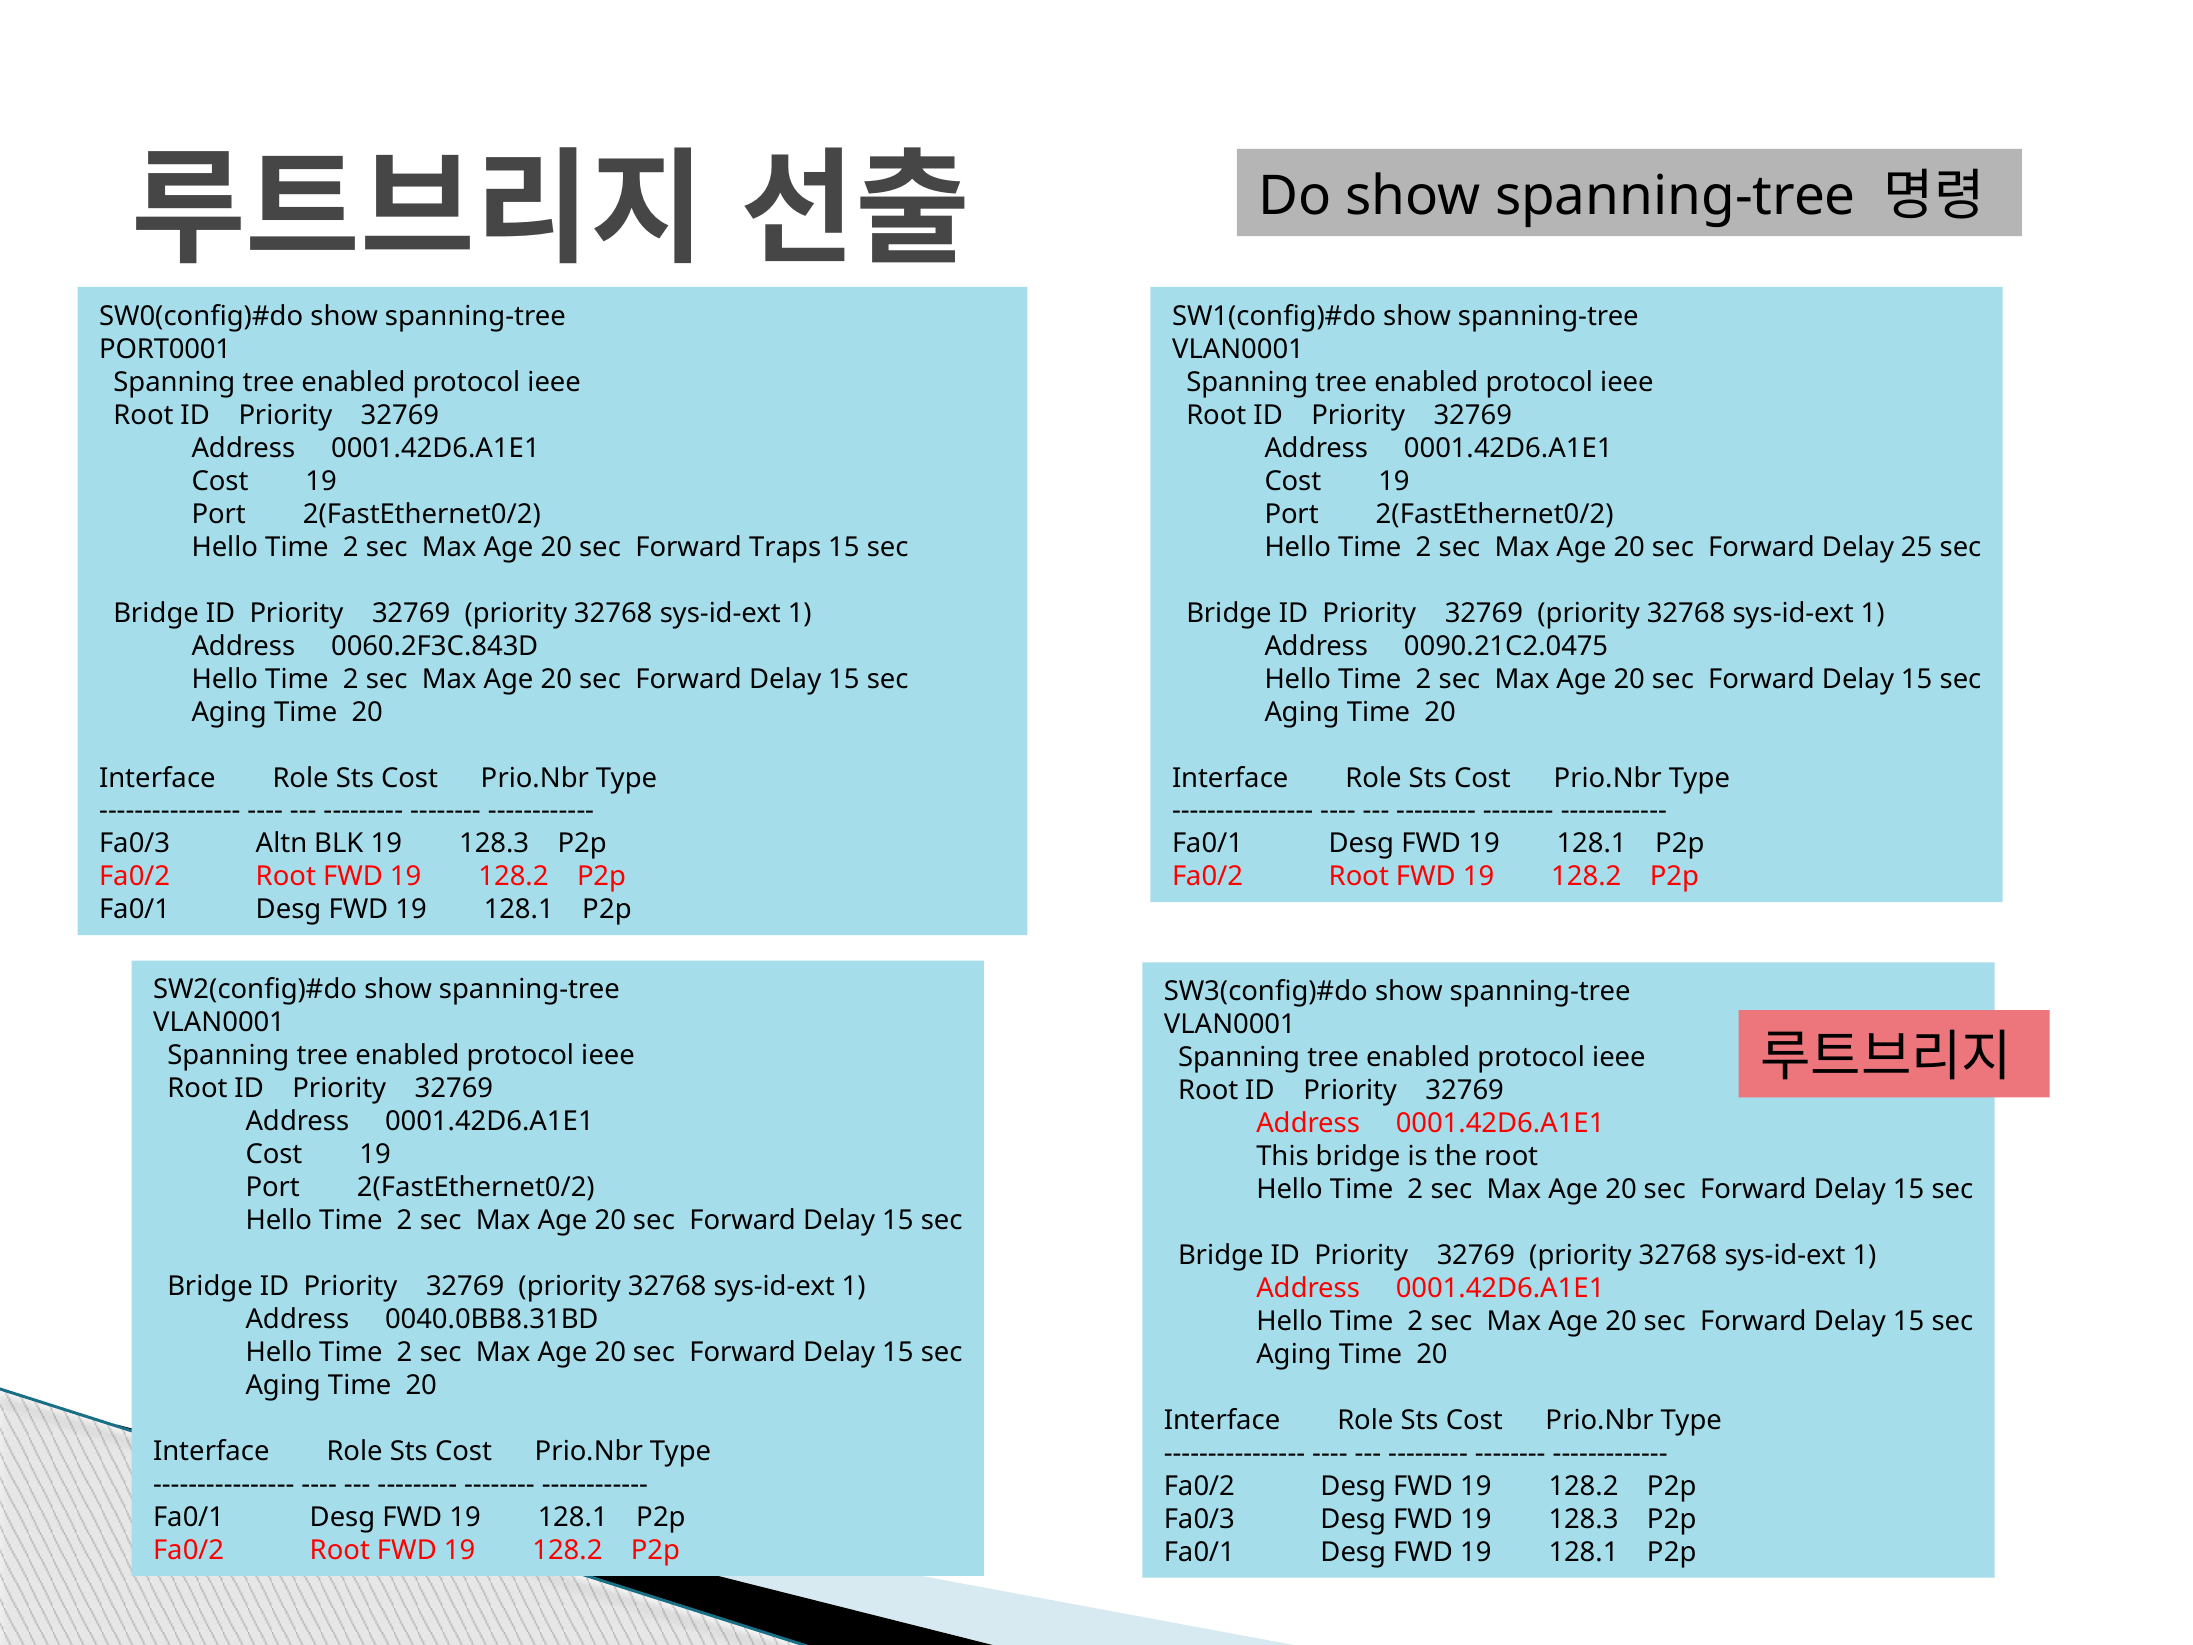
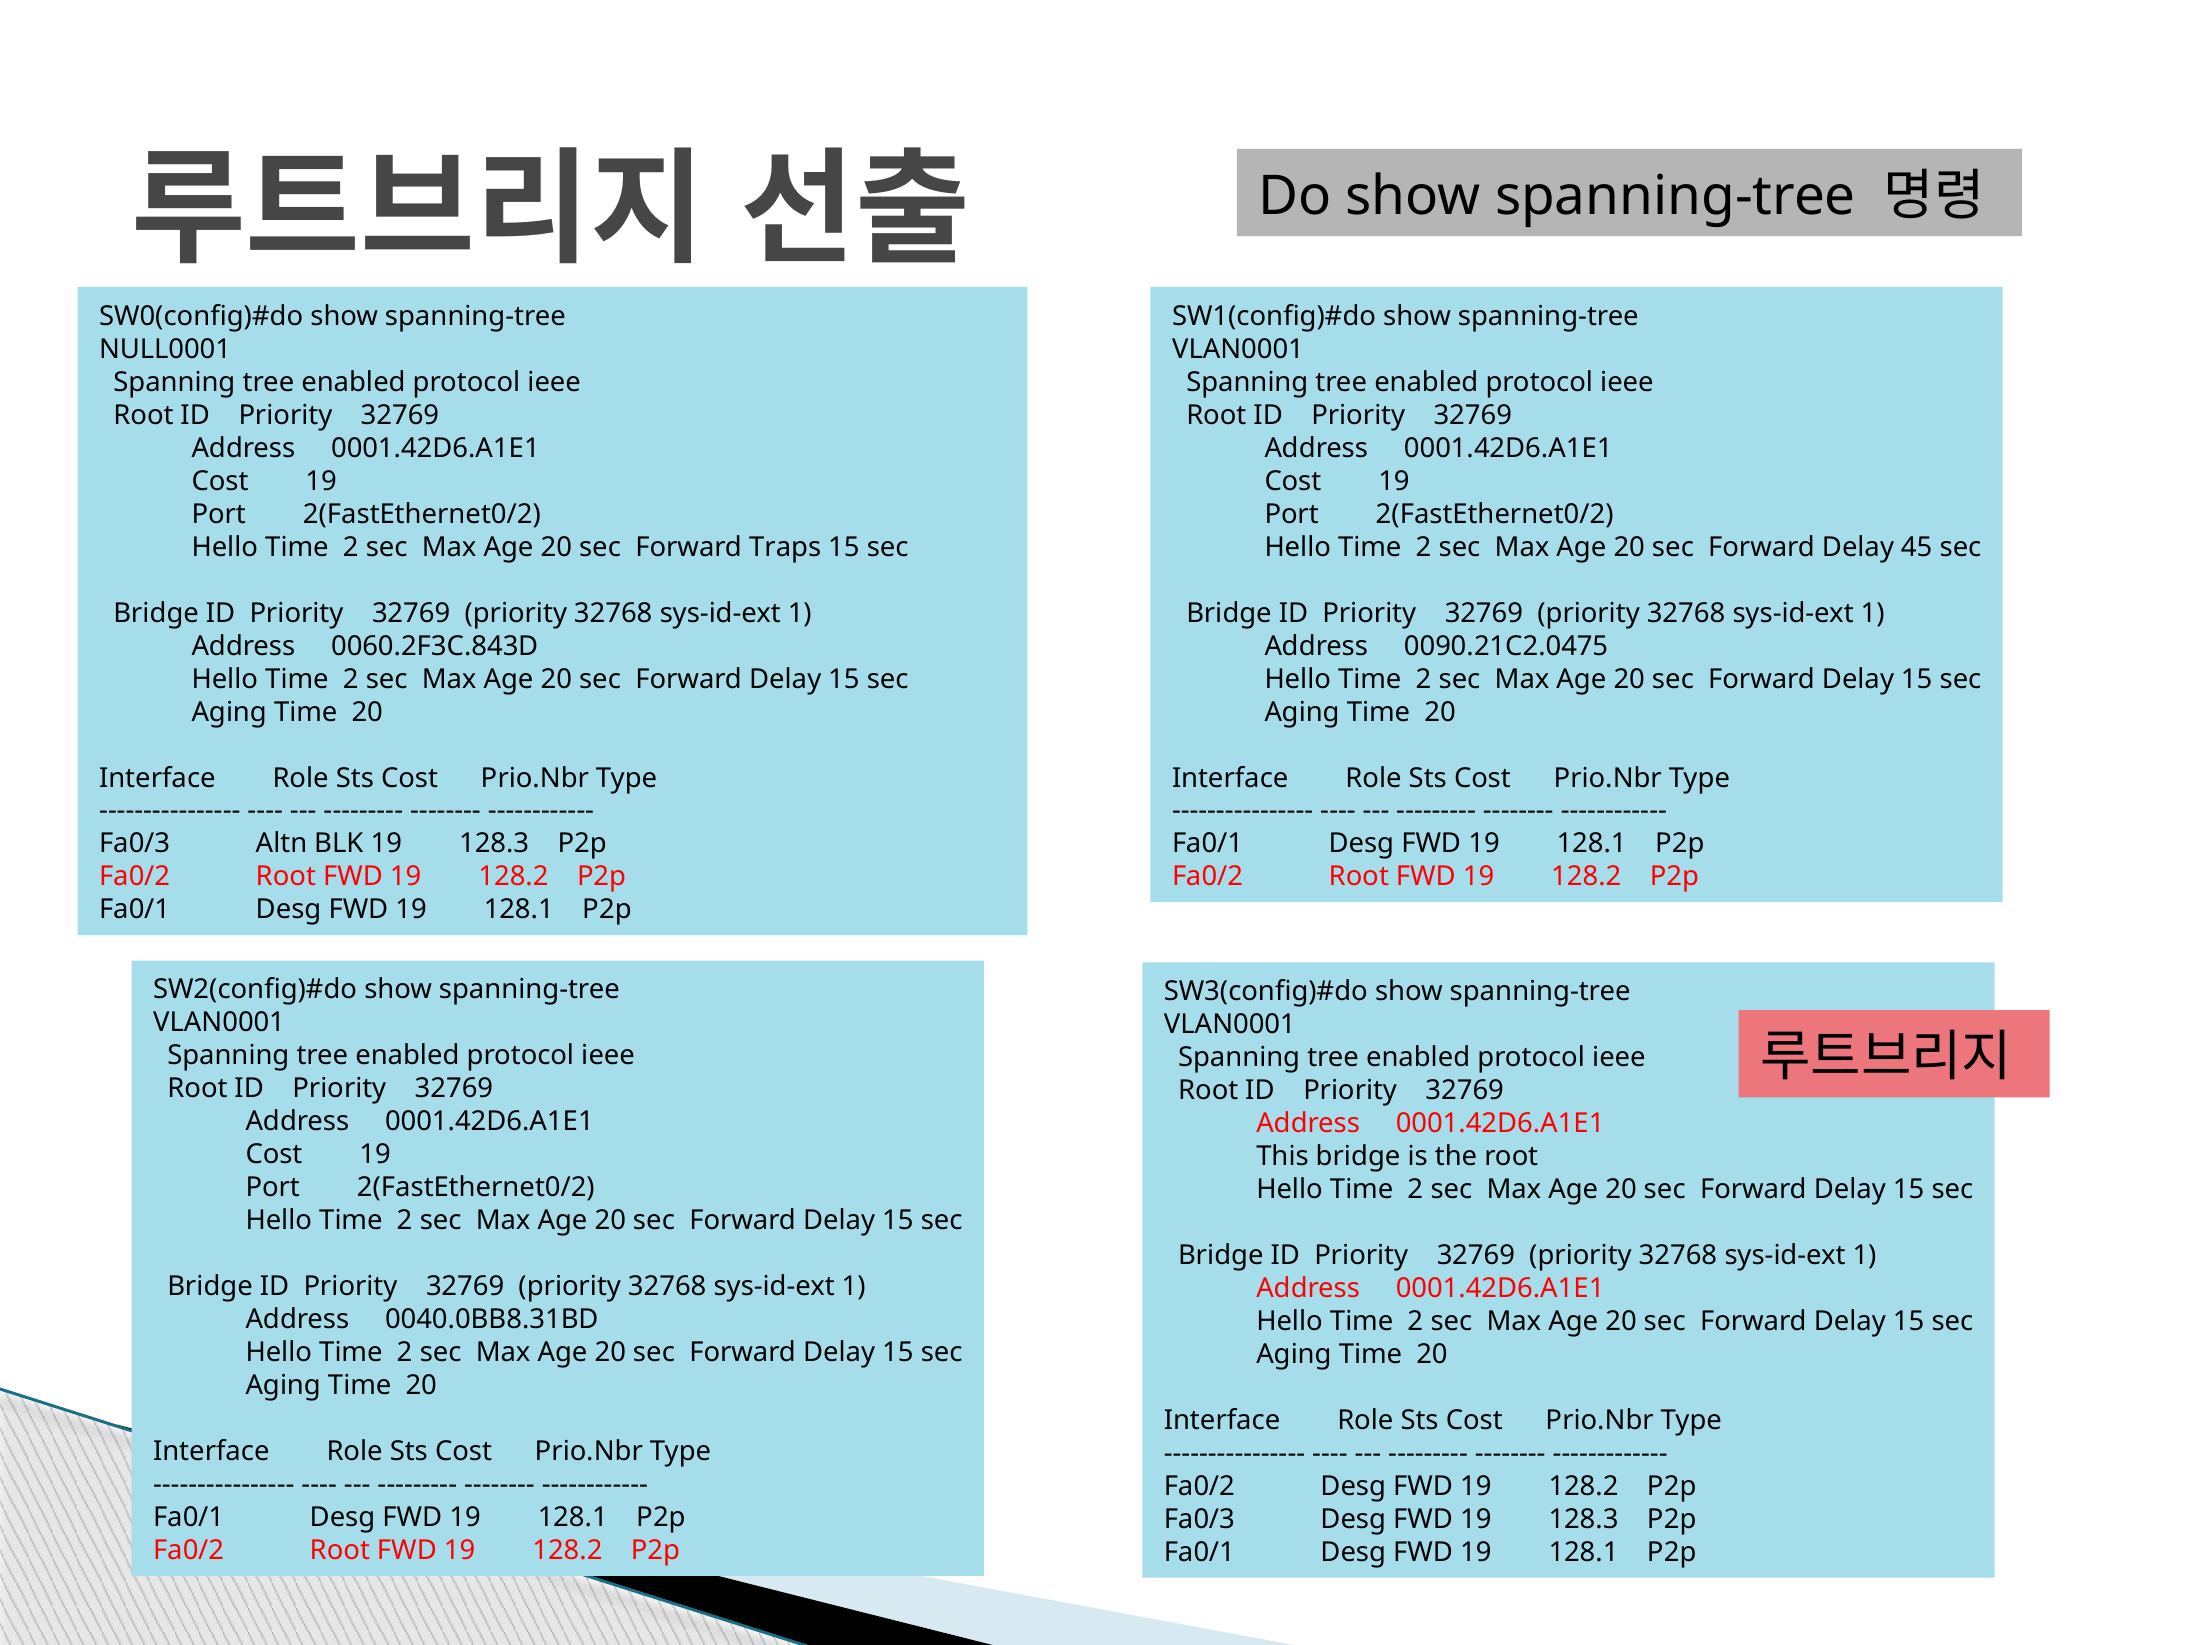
PORT0001: PORT0001 -> NULL0001 (165, 349)
25: 25 -> 45 (1917, 547)
